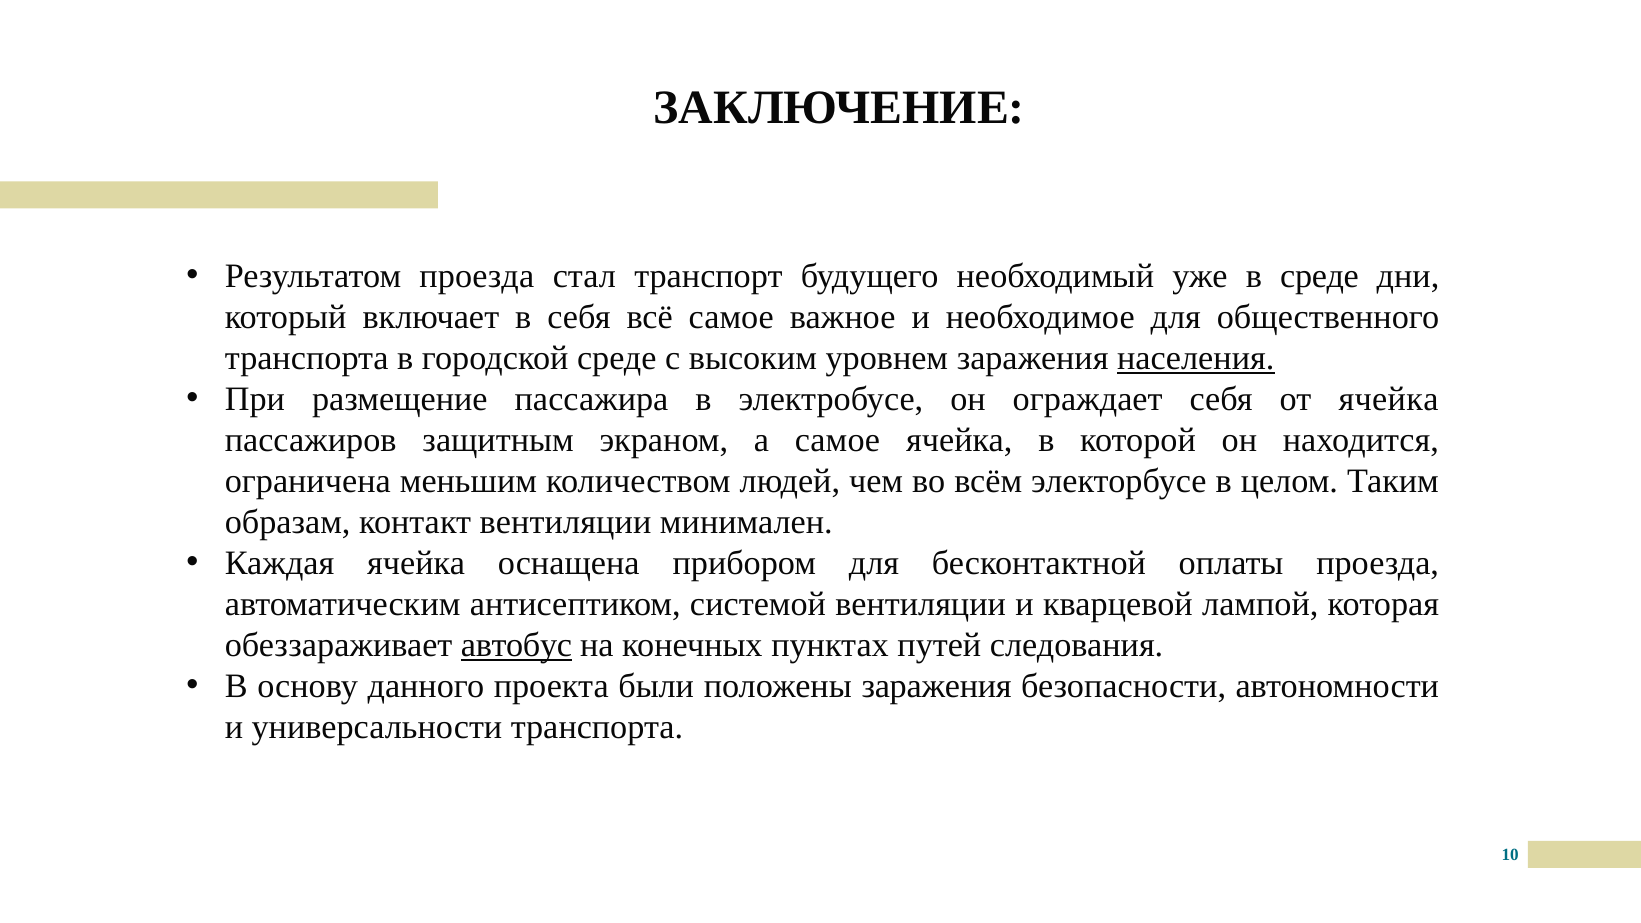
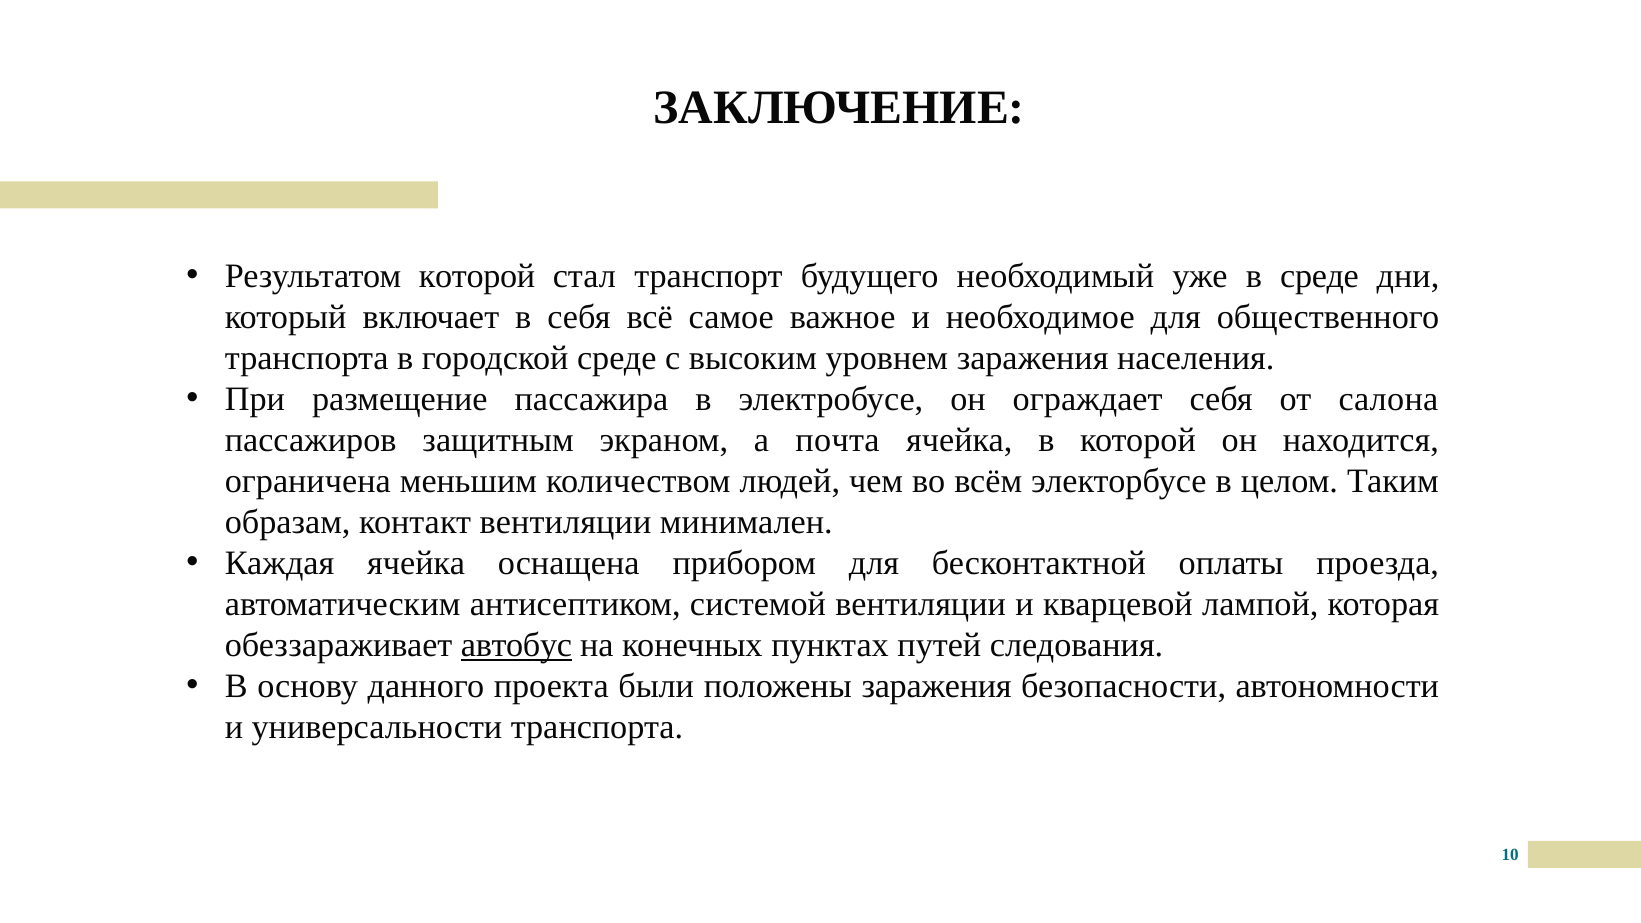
Результатом проезда: проезда -> которой (477, 276)
населения underline: present -> none (1196, 358)
от ячейка: ячейка -> салона (1389, 399)
а самое: самое -> почта (837, 440)
